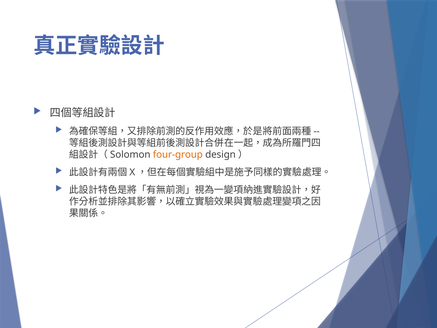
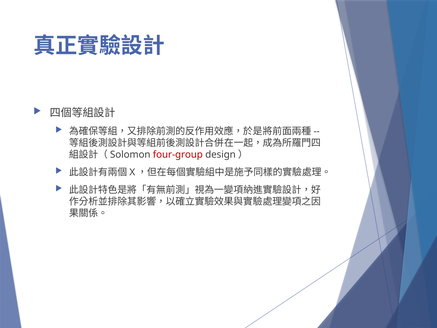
four-group colour: orange -> red (178, 154)
